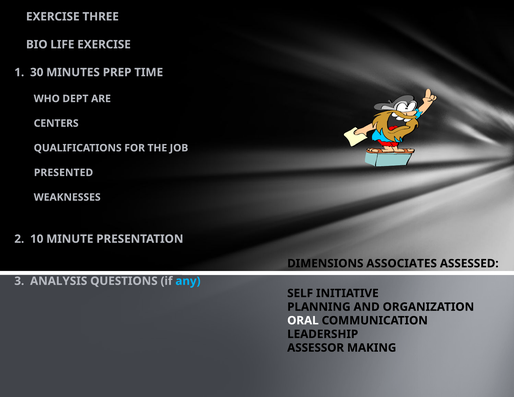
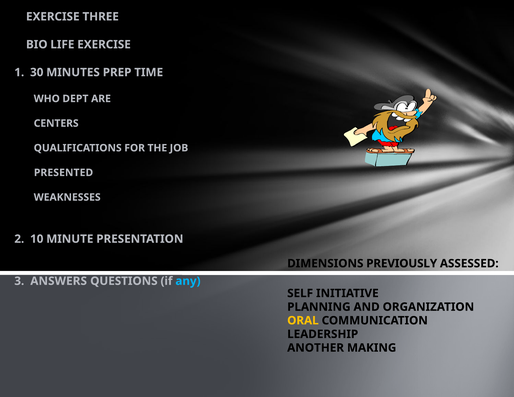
ASSOCIATES: ASSOCIATES -> PREVIOUSLY (402, 264)
ANALYSIS: ANALYSIS -> ANSWERS (59, 281)
ORAL colour: white -> yellow (303, 321)
ASSESSOR: ASSESSOR -> ANOTHER (316, 348)
